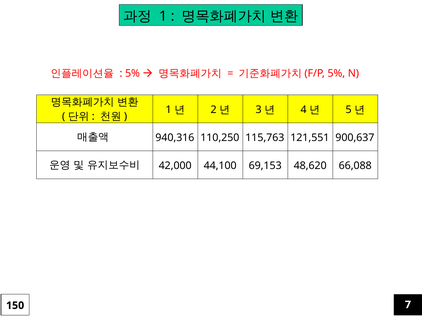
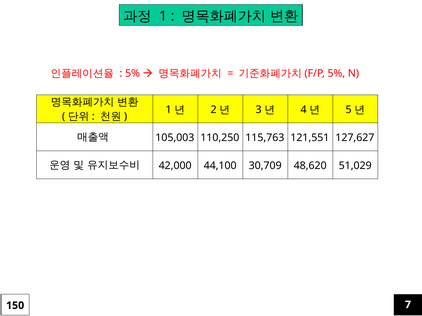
940,316: 940,316 -> 105,003 (175, 138)
900,637: 900,637 -> 127,627 (355, 138)
69,153: 69,153 -> 30,709 (265, 166)
66,088: 66,088 -> 51,029 (355, 166)
